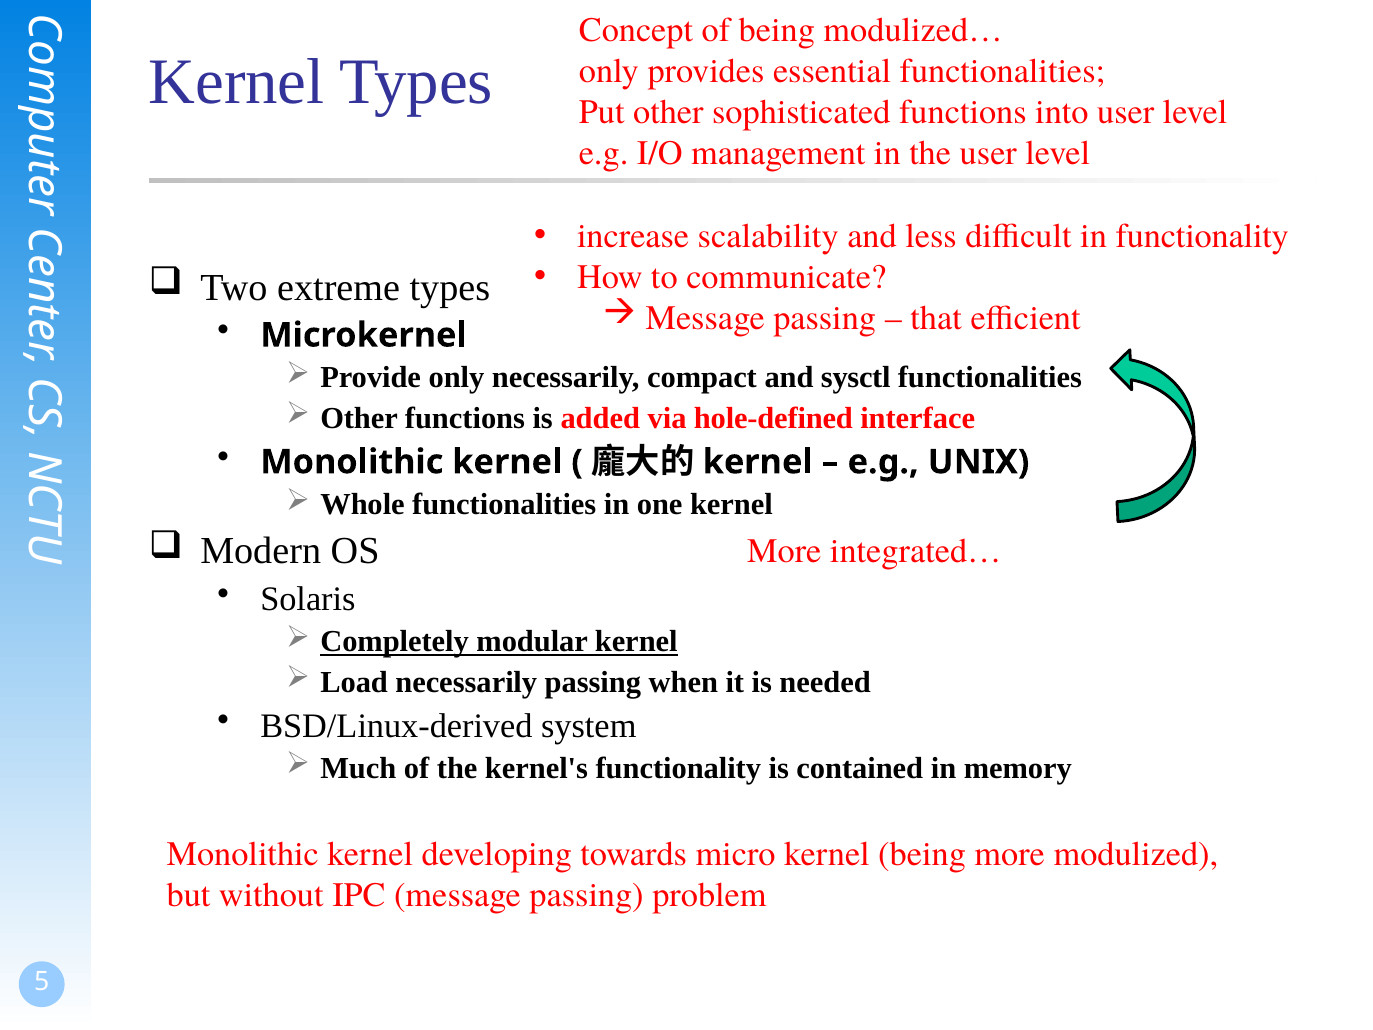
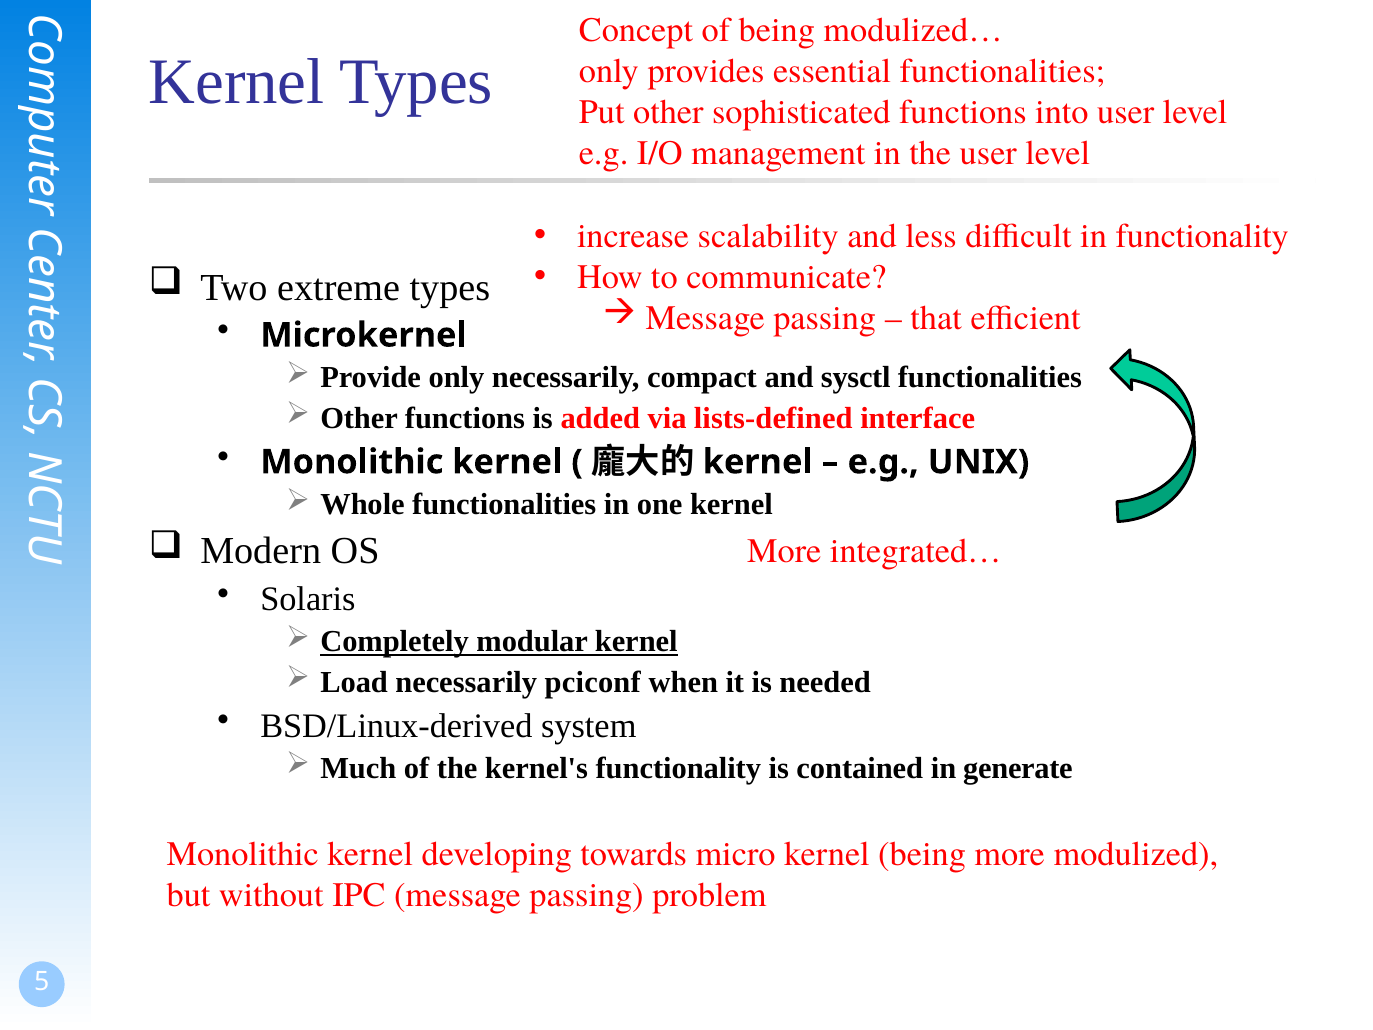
hole-defined: hole-defined -> lists-defined (773, 418)
necessarily passing: passing -> pciconf (593, 682)
memory: memory -> generate (1018, 768)
